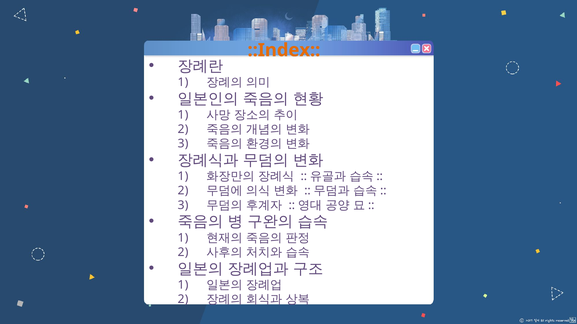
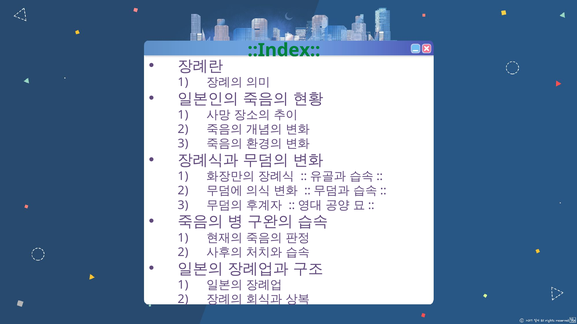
::Index colour: orange -> green (284, 50)
